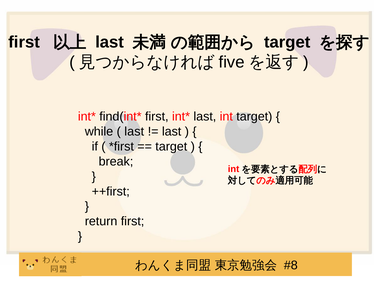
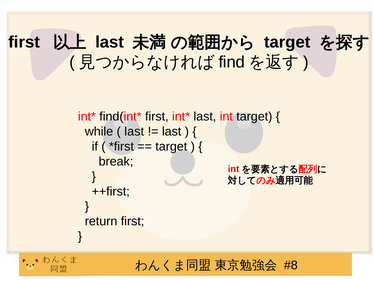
five: five -> find (232, 62)
